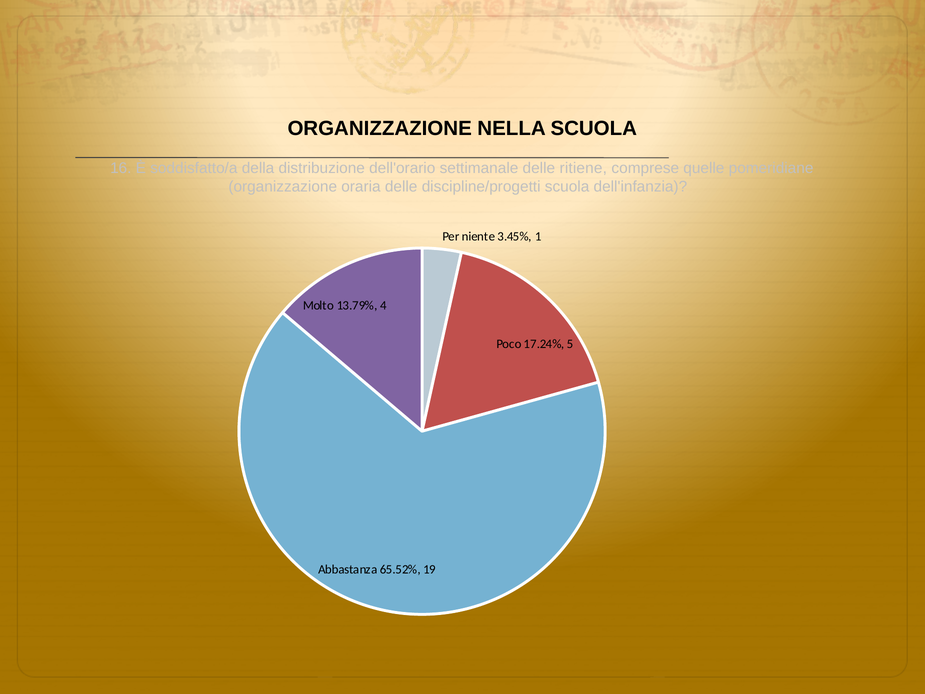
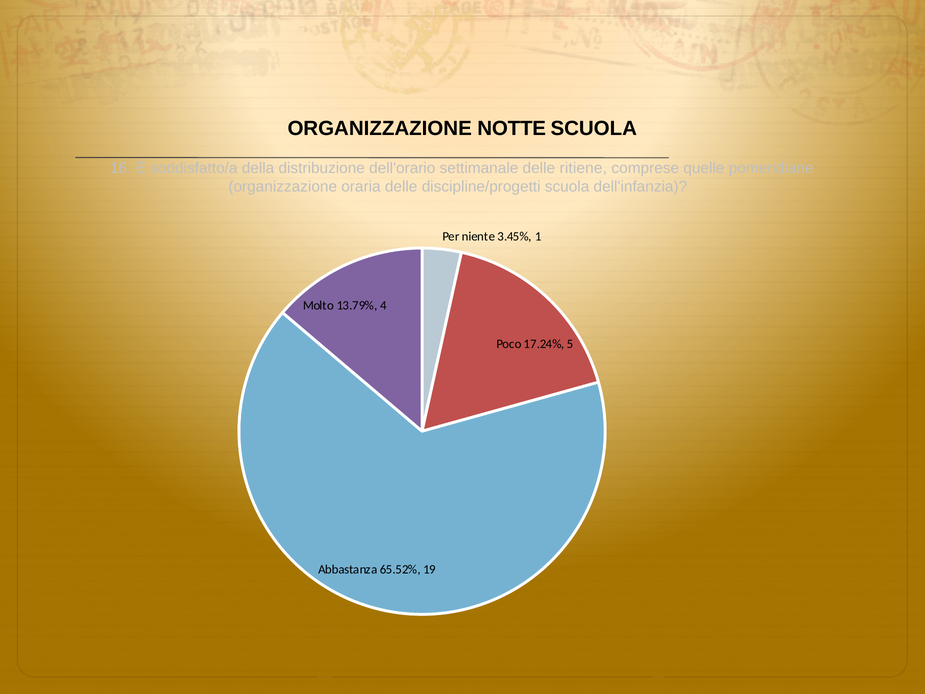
NELLA: NELLA -> NOTTE (512, 129)
